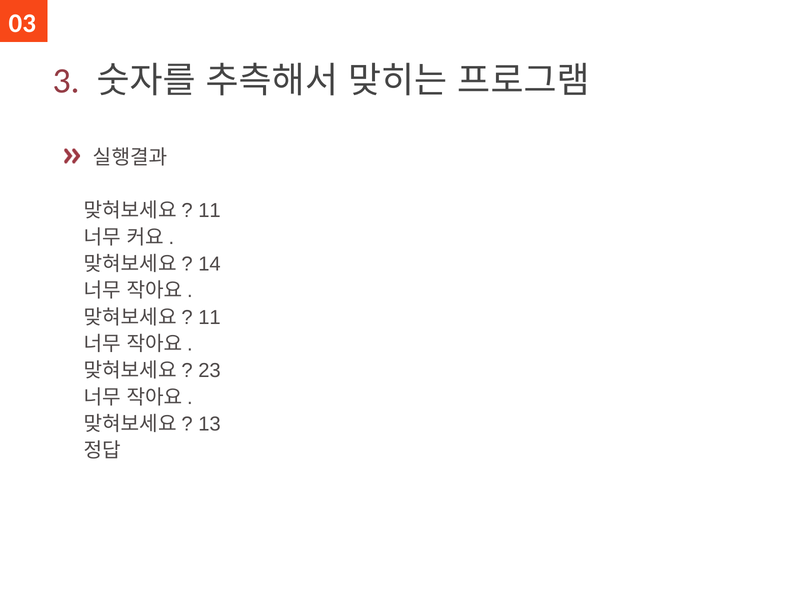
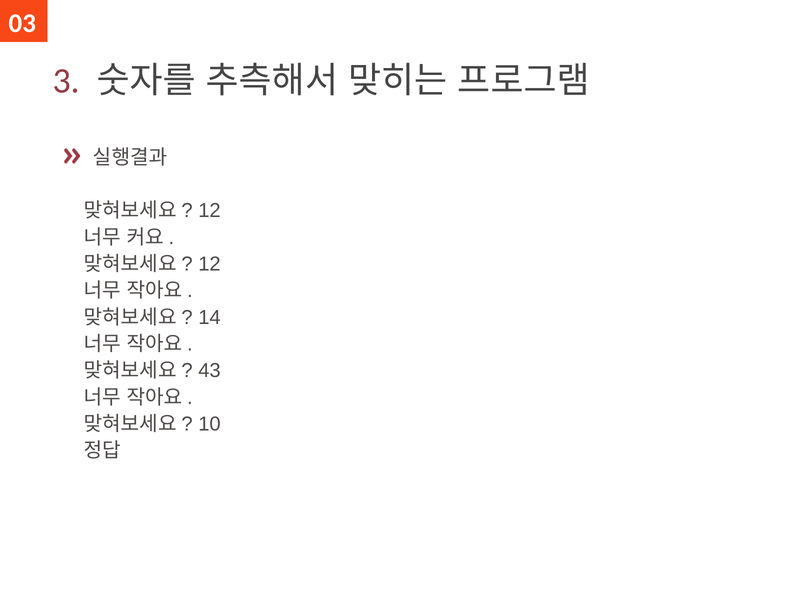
11: 11 -> 12 (209, 211)
14: 14 -> 12 (209, 264)
11: 11 -> 14 (209, 317)
23: 23 -> 43 (209, 371)
13: 13 -> 10 (209, 424)
